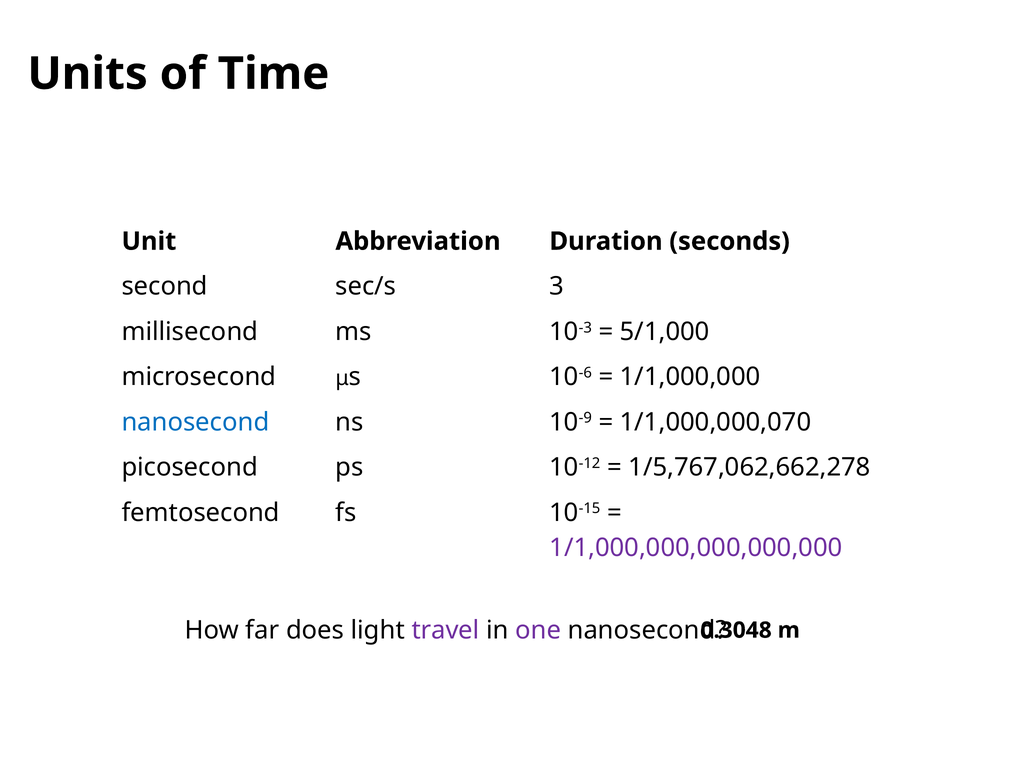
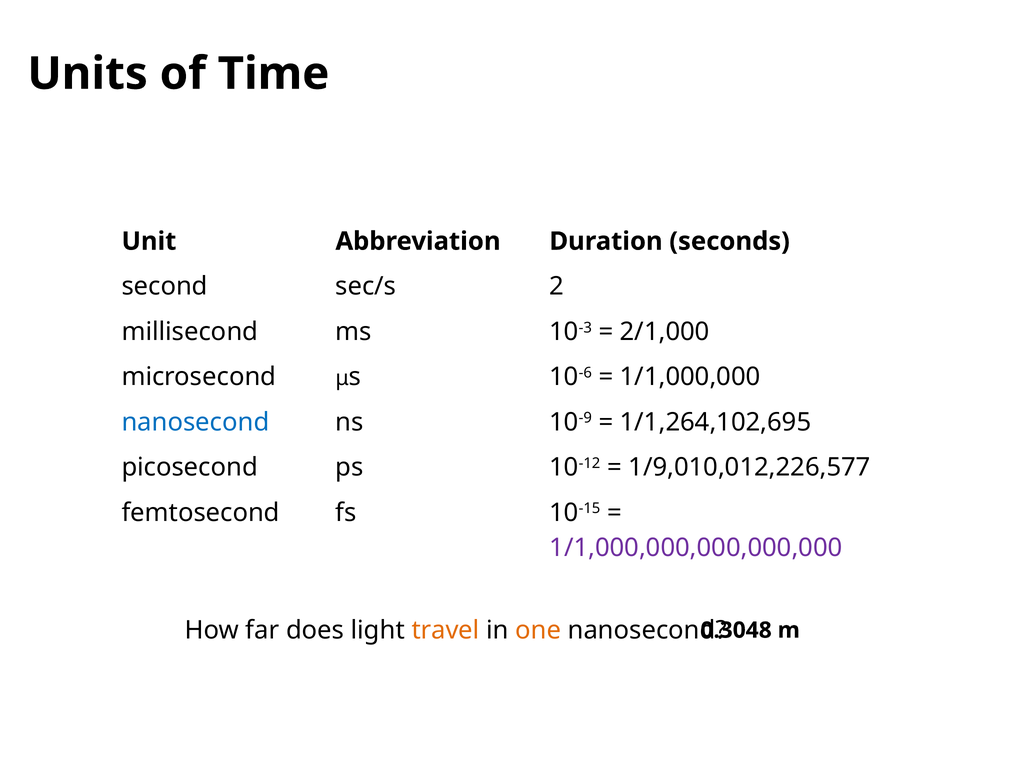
3: 3 -> 2 (557, 287)
5/1,000: 5/1,000 -> 2/1,000 (665, 332)
1/1,000,000,070: 1/1,000,000,070 -> 1/1,264,102,695 (716, 422)
1/5,767,062,662,278: 1/5,767,062,662,278 -> 1/9,010,012,226,577 (750, 468)
travel colour: purple -> orange (445, 631)
one colour: purple -> orange (538, 631)
